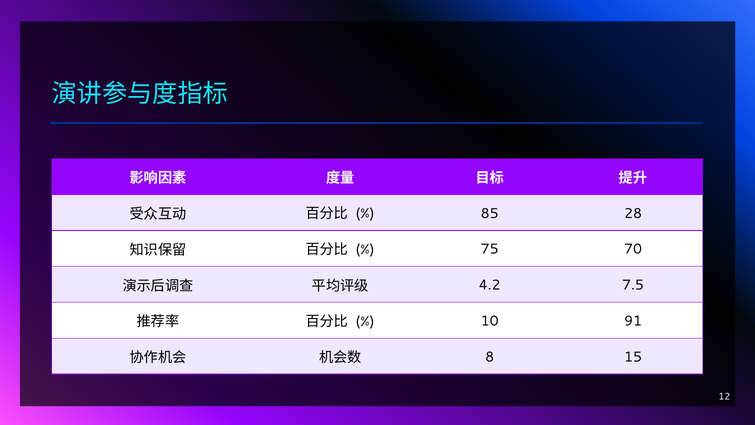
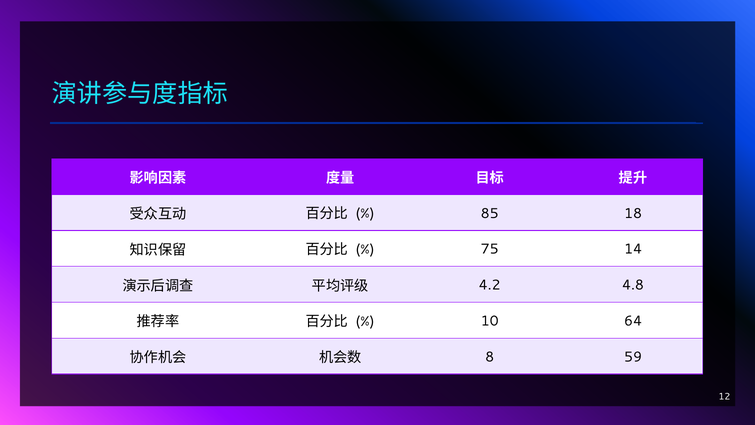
28: 28 -> 18 (633, 213)
70: 70 -> 14 (633, 249)
7.5: 7.5 -> 4.8 (633, 285)
91: 91 -> 64 (633, 321)
15: 15 -> 59 (633, 357)
